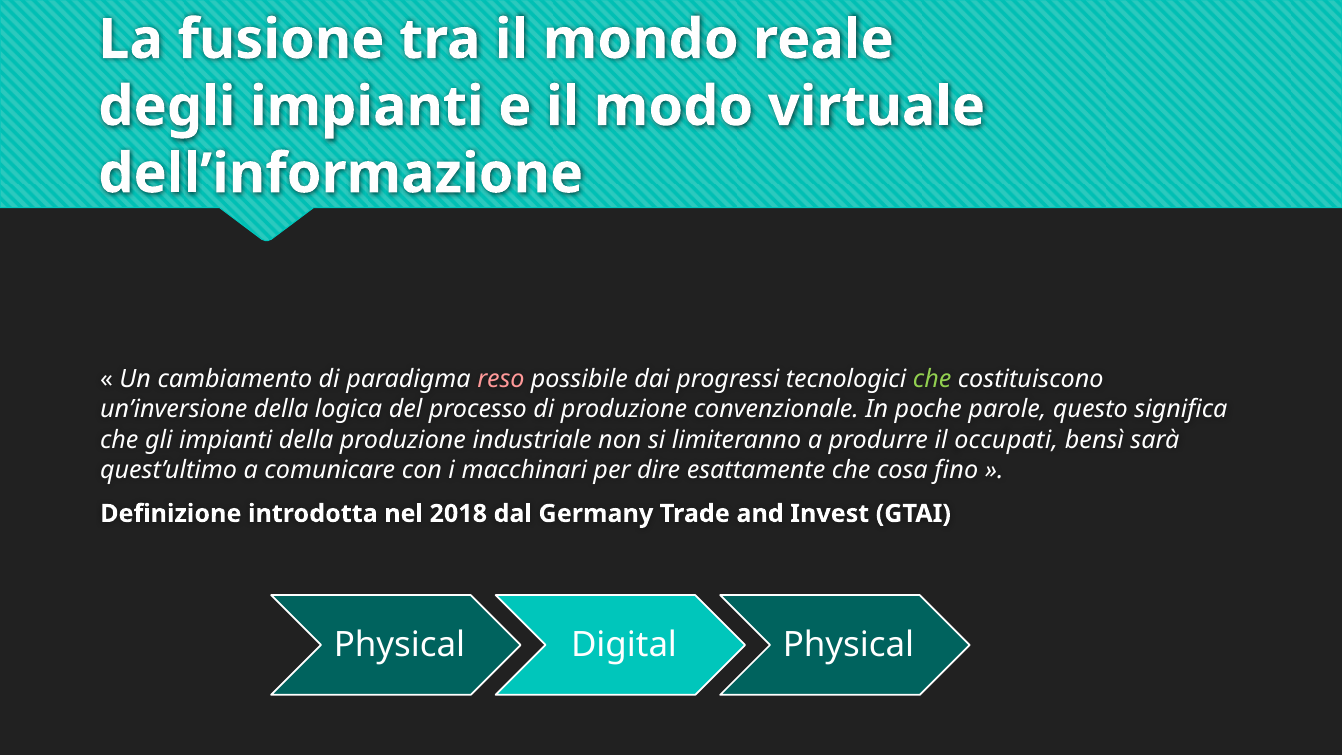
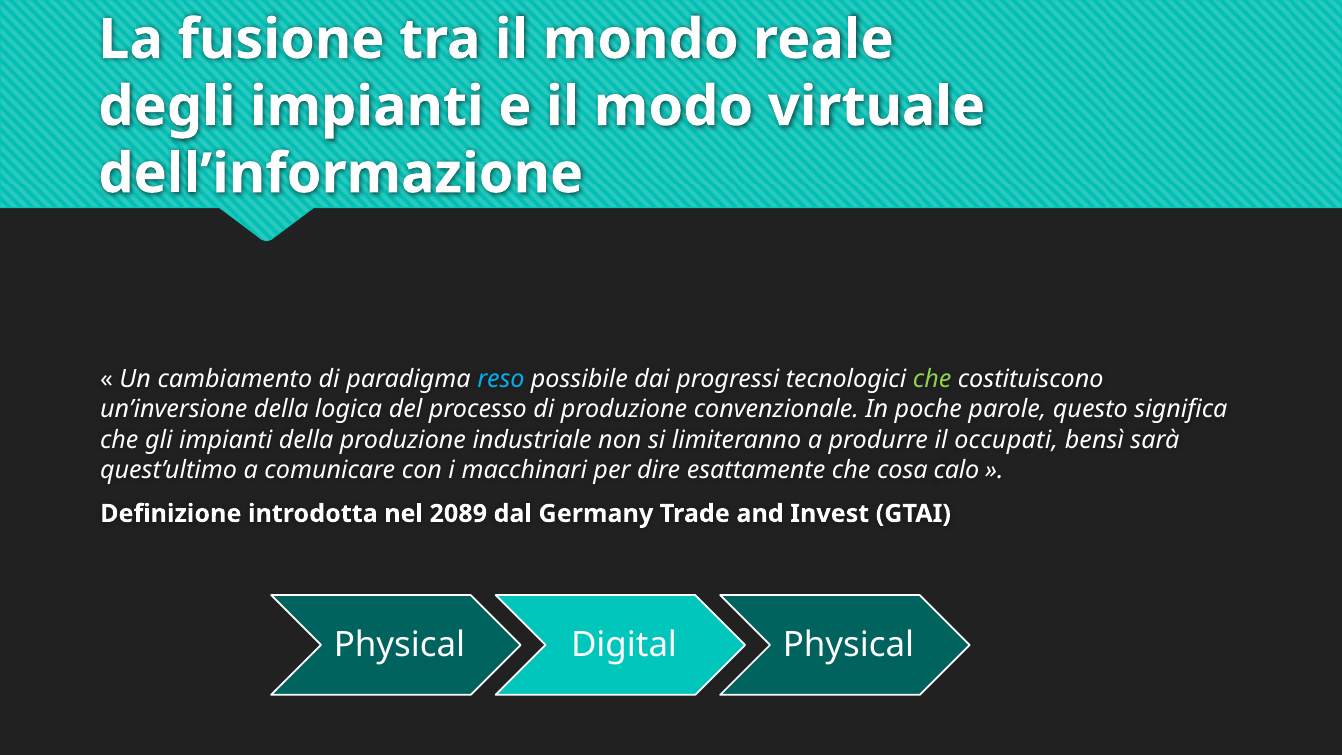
reso colour: pink -> light blue (501, 379)
fino: fino -> calo (957, 470)
2018: 2018 -> 2089 (458, 514)
